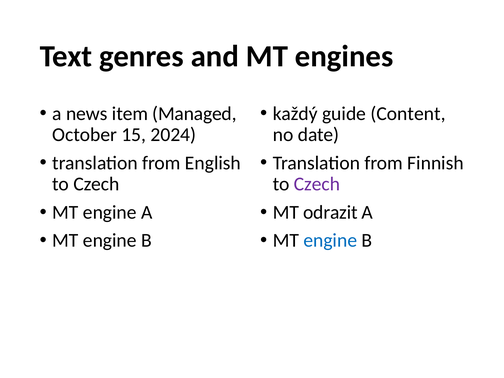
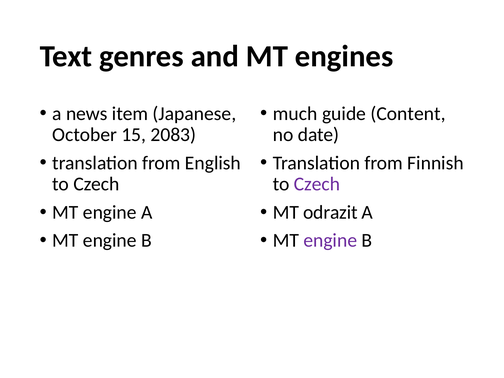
Managed: Managed -> Japanese (194, 114)
každý: každý -> much (295, 114)
2024: 2024 -> 2083 (173, 135)
engine colour: blue -> purple (330, 240)
